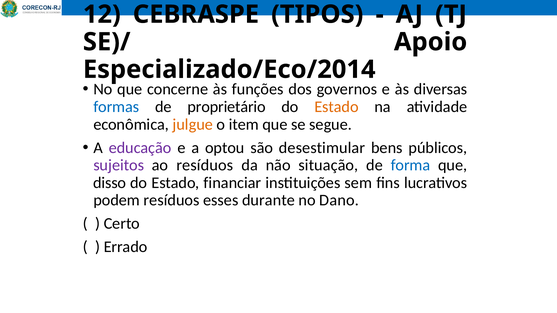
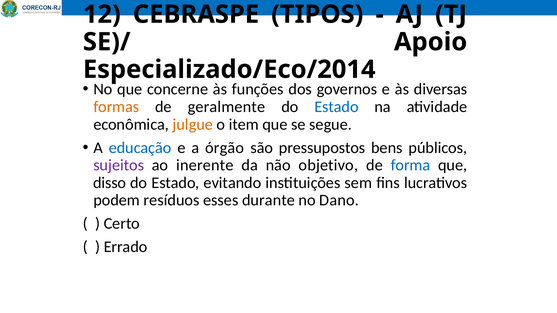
formas colour: blue -> orange (116, 107)
proprietário: proprietário -> geralmente (226, 107)
Estado colour: orange -> blue (337, 107)
educação colour: purple -> blue (140, 148)
optou: optou -> órgão (225, 148)
desestimular: desestimular -> pressupostos (322, 148)
ao resíduos: resíduos -> inerente (205, 165)
situação: situação -> objetivo (328, 165)
financiar: financiar -> evitando (232, 183)
